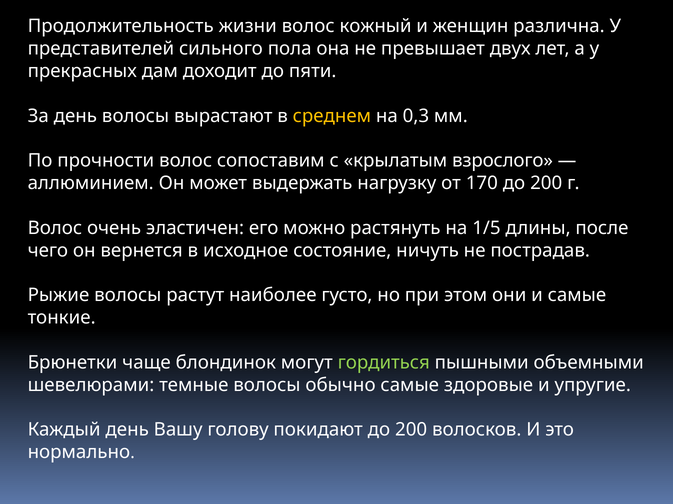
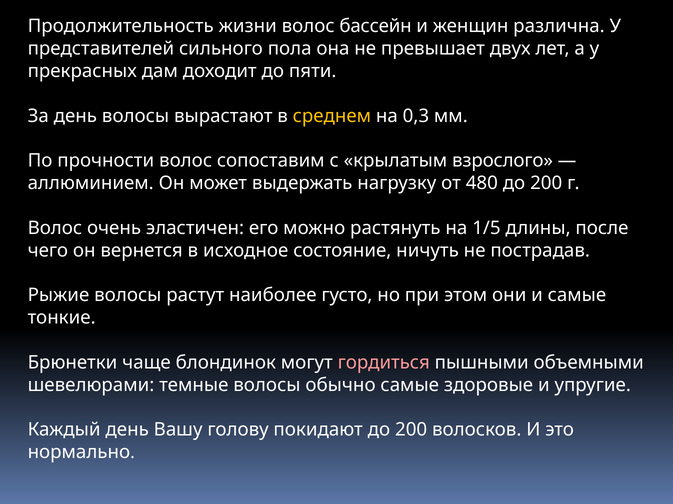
кожный: кожный -> бассейн (376, 26)
170: 170 -> 480 (482, 183)
гордиться colour: light green -> pink (384, 363)
